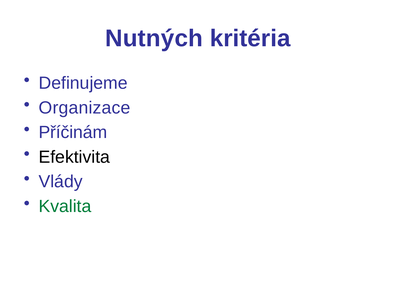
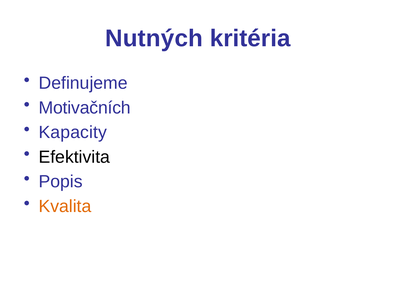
Organizace: Organizace -> Motivačních (85, 108)
Příčinám: Příčinám -> Kapacity (73, 132)
Vlády: Vlády -> Popis (61, 182)
Kvalita colour: green -> orange (65, 206)
